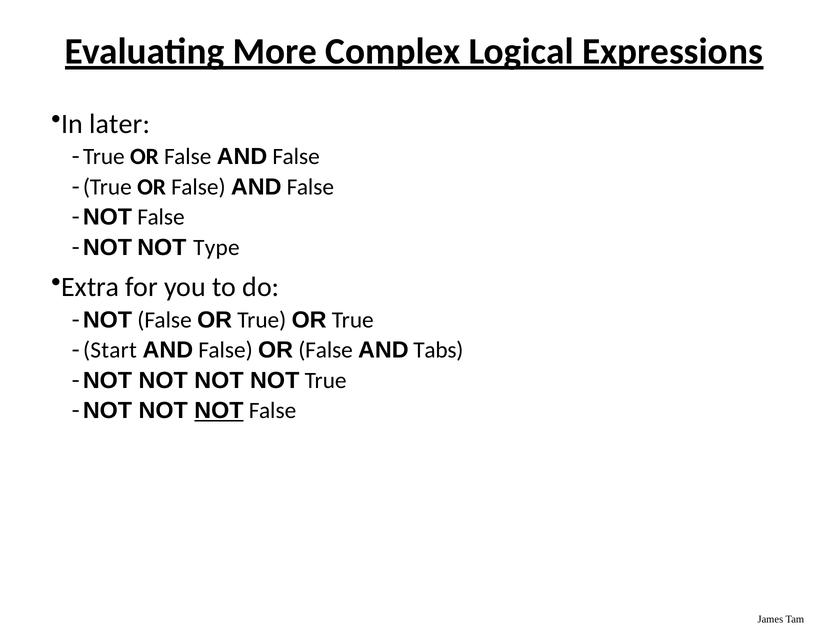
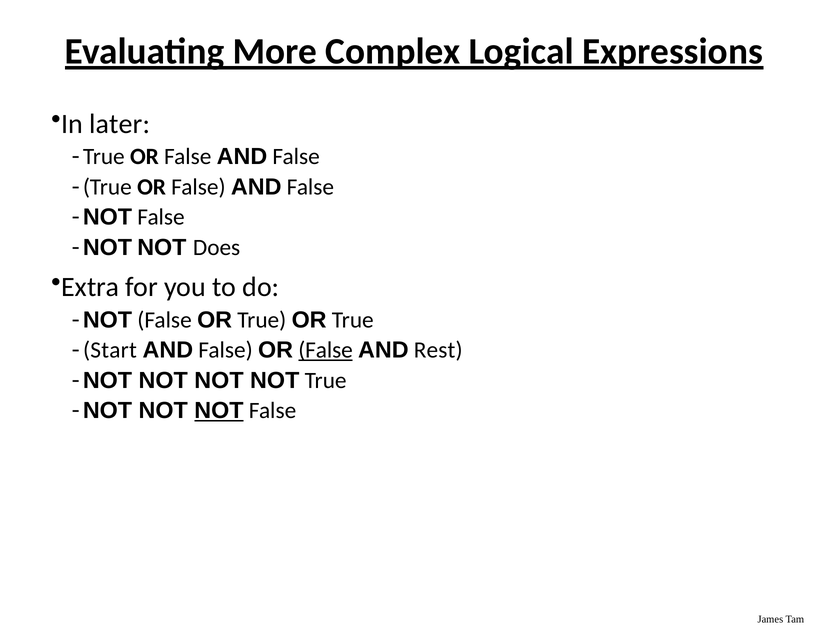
Type: Type -> Does (217, 248)
False underline: none -> present (326, 350)
Tabs: Tabs -> Rest (438, 350)
